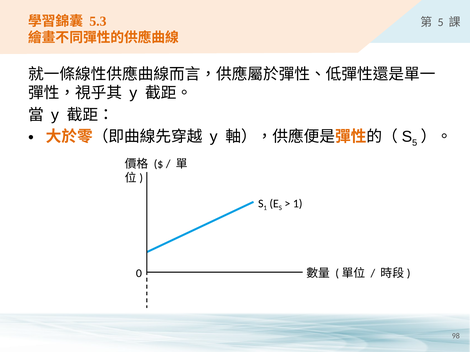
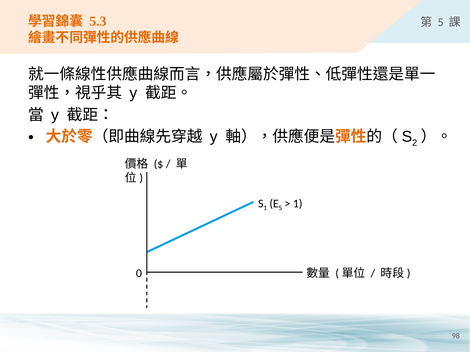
5: 5 -> 2 (415, 143)
